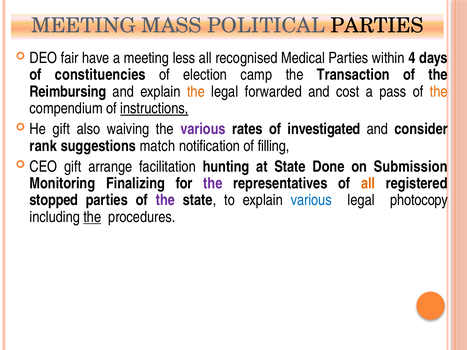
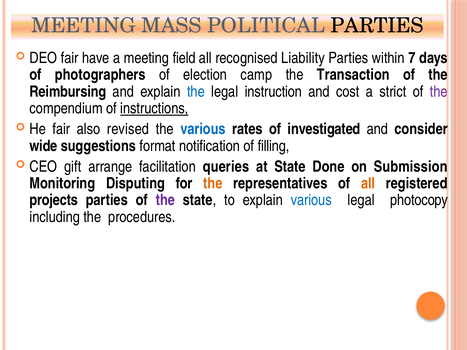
less: less -> field (184, 58)
Medical: Medical -> Liability (303, 58)
4: 4 -> 7 (412, 58)
constituencies: constituencies -> photographers (100, 75)
the colour: orange -> blue (196, 92)
forwarded: forwarded -> instruction (273, 92)
pass: pass -> strict (393, 92)
the colour: orange -> purple (439, 92)
He gift: gift -> fair (61, 129)
waiving: waiving -> revised (128, 129)
various colour: purple -> blue (203, 129)
rank: rank -> wide (43, 146)
match: match -> format (158, 146)
hunting: hunting -> queries (226, 167)
Finalizing: Finalizing -> Disputing (135, 184)
the colour: purple -> orange (213, 184)
stopped: stopped -> projects (54, 200)
the underline: present -> none (92, 217)
